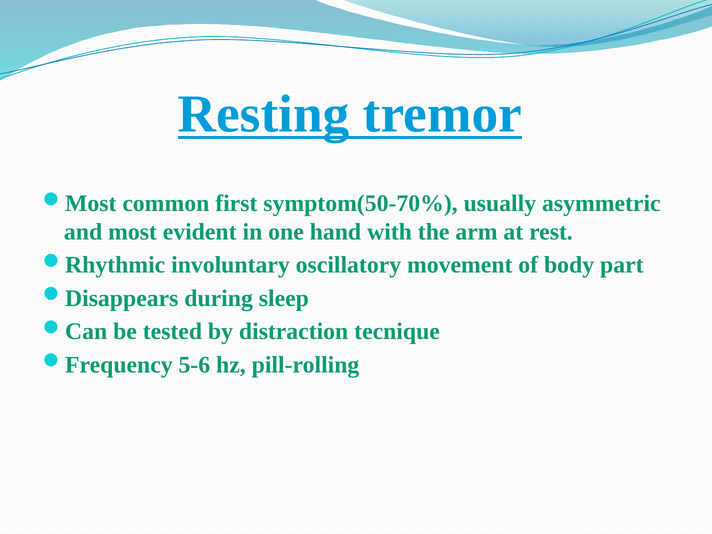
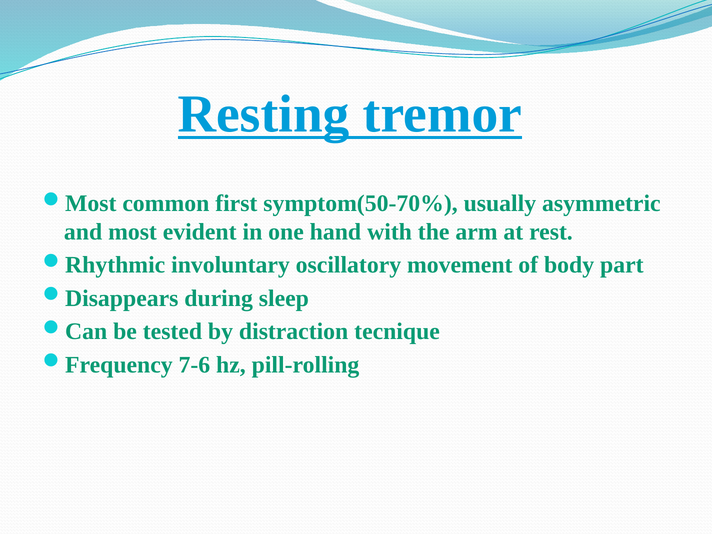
5-6: 5-6 -> 7-6 (194, 365)
